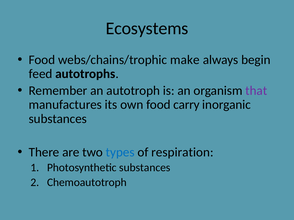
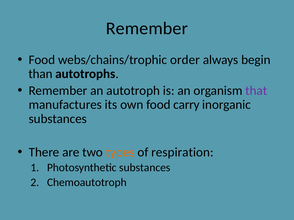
Ecosystems: Ecosystems -> Remember (147, 28)
make: make -> order (185, 60)
feed: feed -> than (41, 74)
types colour: blue -> orange (120, 152)
